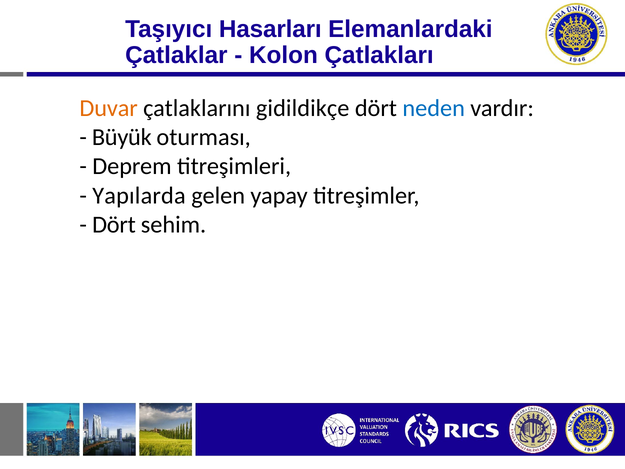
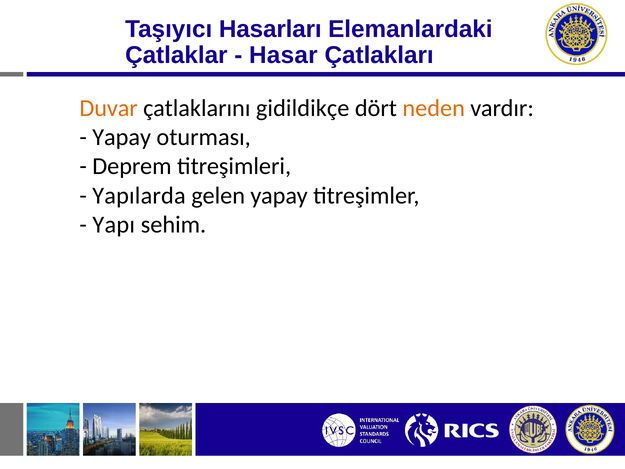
Kolon: Kolon -> Hasar (283, 55)
neden colour: blue -> orange (434, 108)
Büyük: Büyük -> Yapay (122, 137)
Dört: Dört -> Yapı (114, 225)
